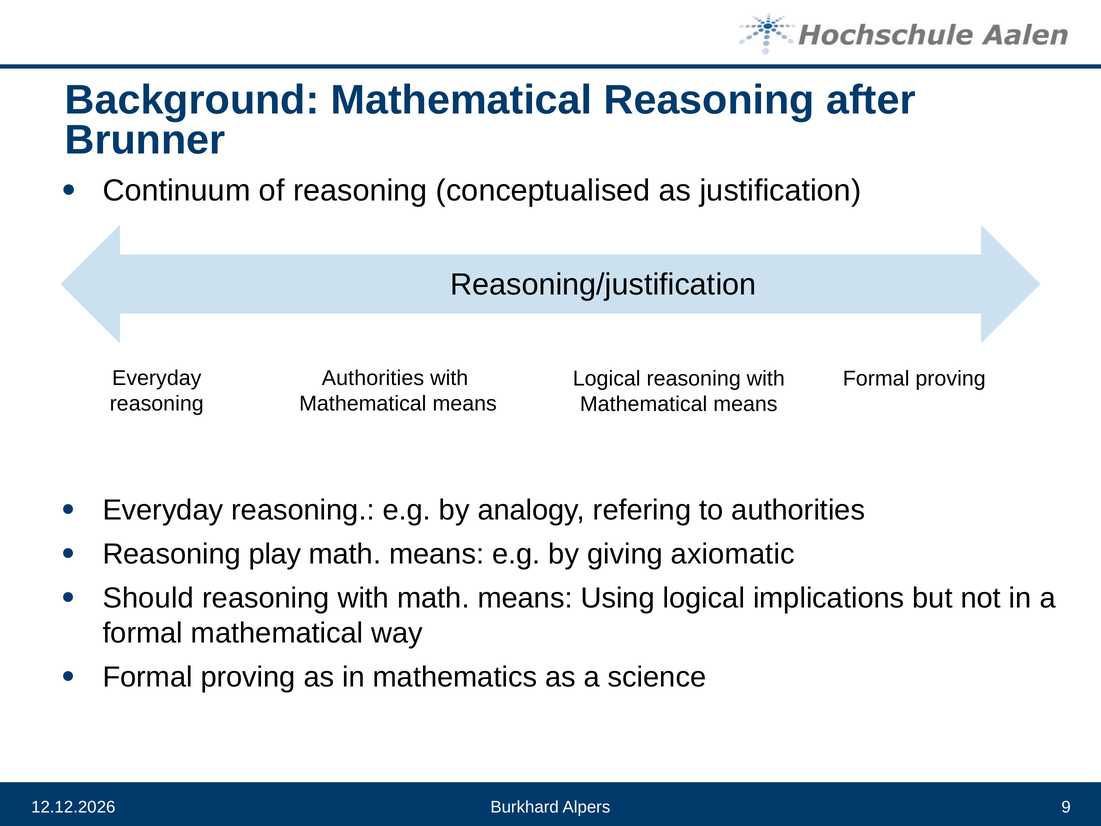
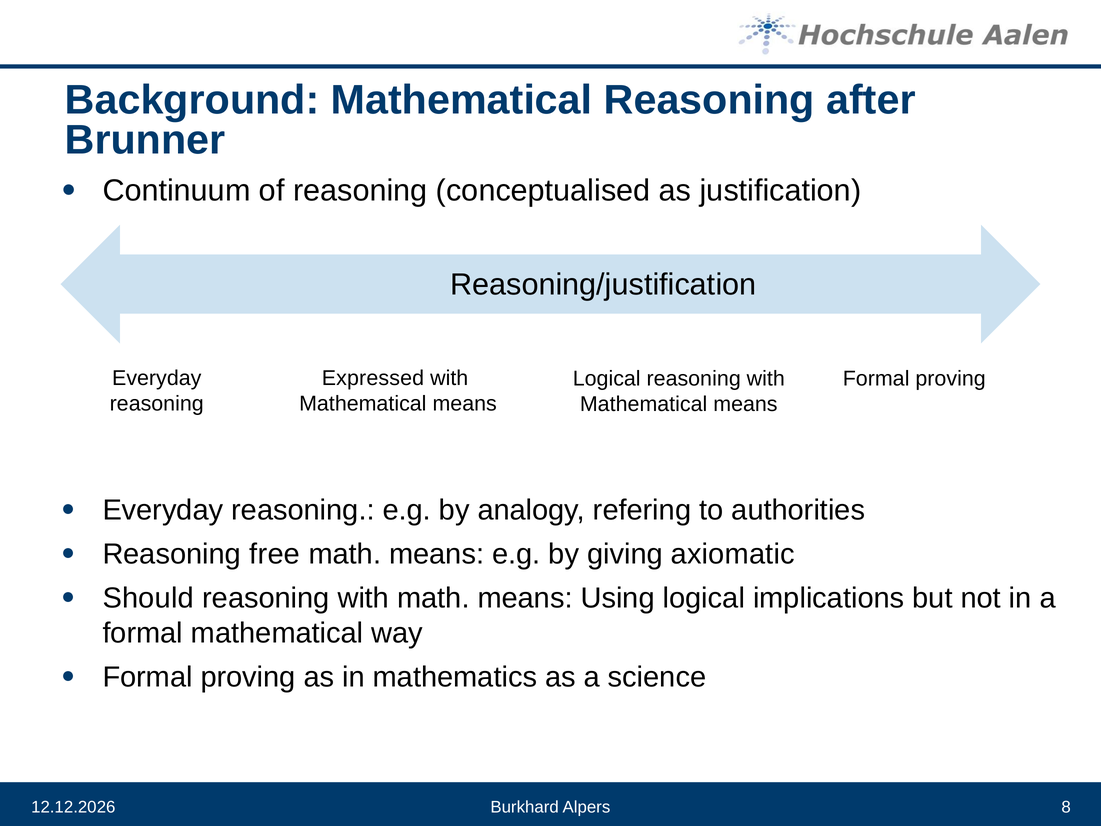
Authorities: Authorities -> Expressed (373, 378)
play: play -> free (275, 554)
9: 9 -> 8 (1066, 807)
